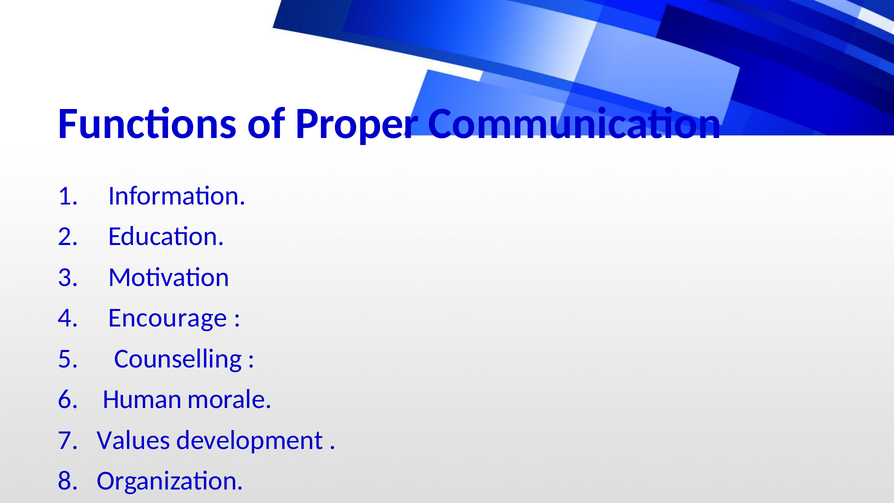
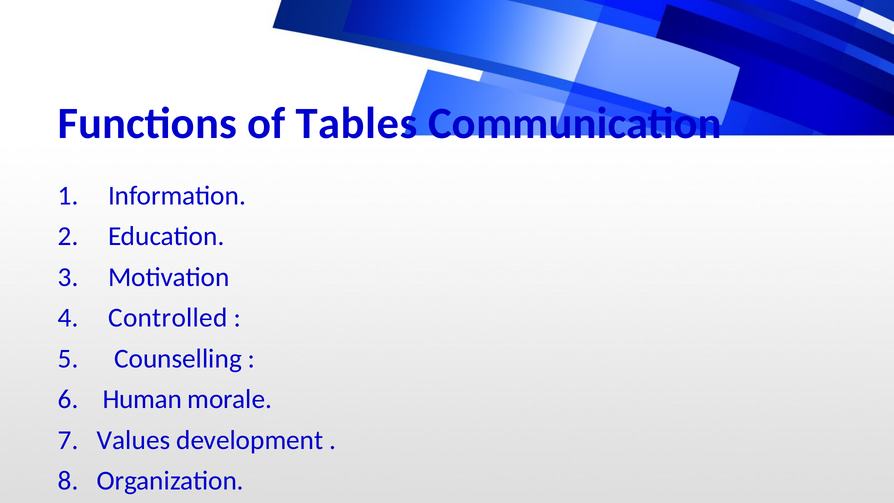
Proper: Proper -> Tables (357, 124)
Encourage: Encourage -> Controlled (168, 318)
